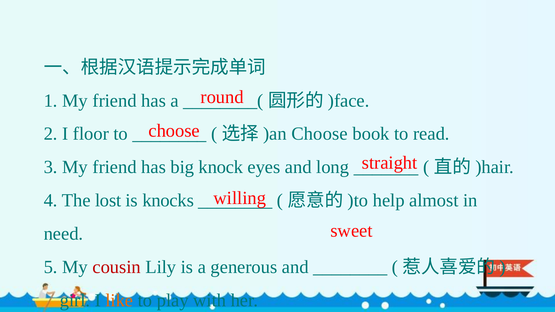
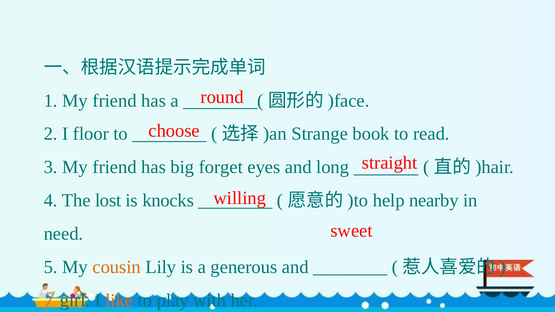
Choose: Choose -> Strange (320, 134)
knock: knock -> forget (221, 167)
almost: almost -> nearby (434, 201)
cousin colour: red -> orange (117, 267)
